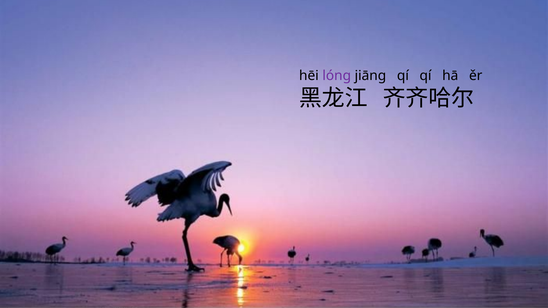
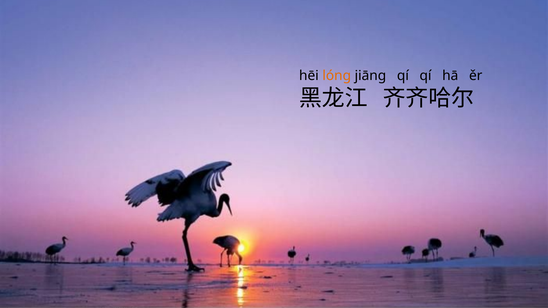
lóng colour: purple -> orange (337, 76)
